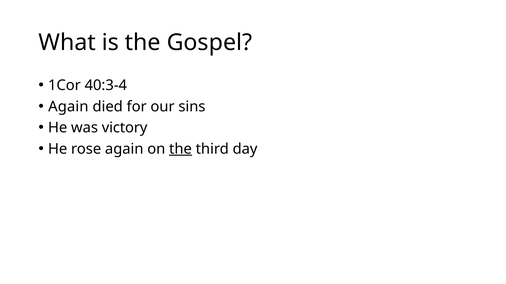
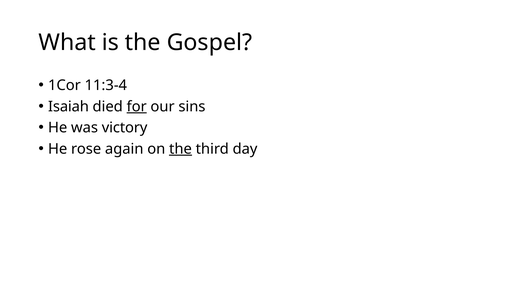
40:3-4: 40:3-4 -> 11:3-4 (106, 86)
Again: Again -> Isaiah (68, 107)
for underline: none -> present (137, 107)
